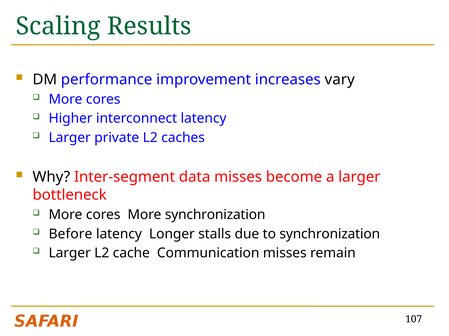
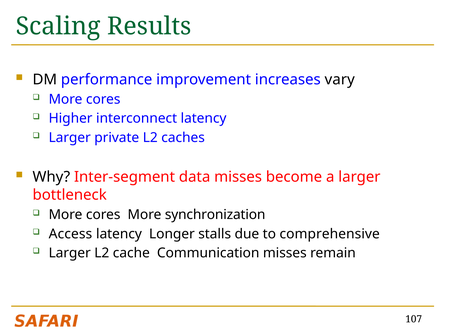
Before: Before -> Access (70, 234)
to synchronization: synchronization -> comprehensive (330, 234)
